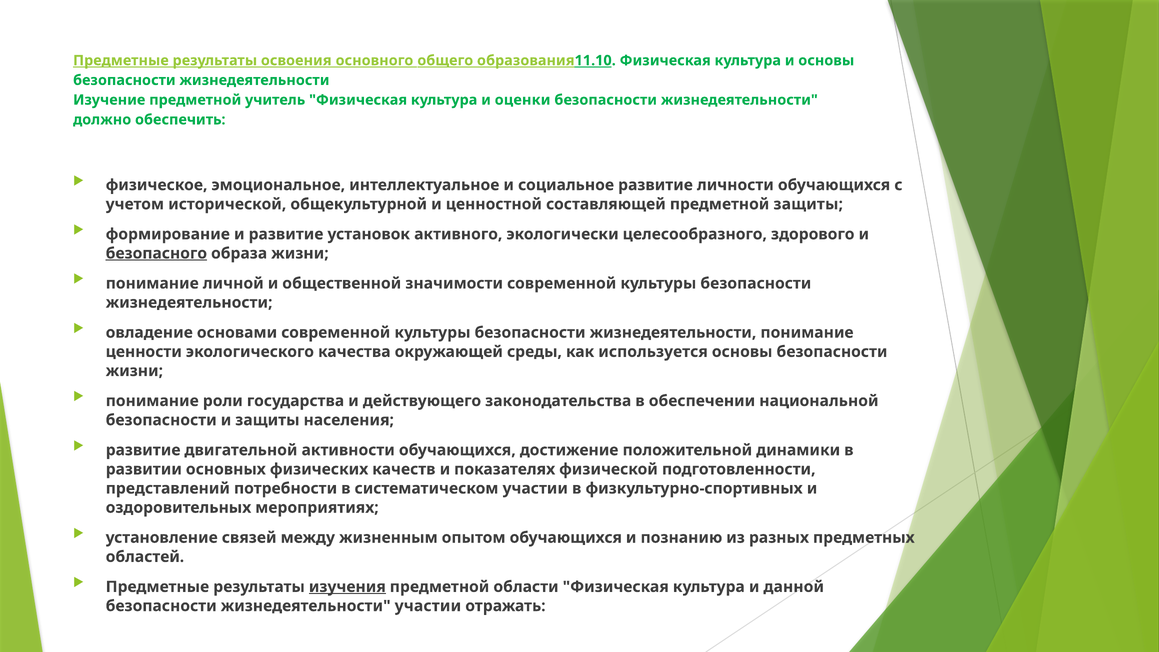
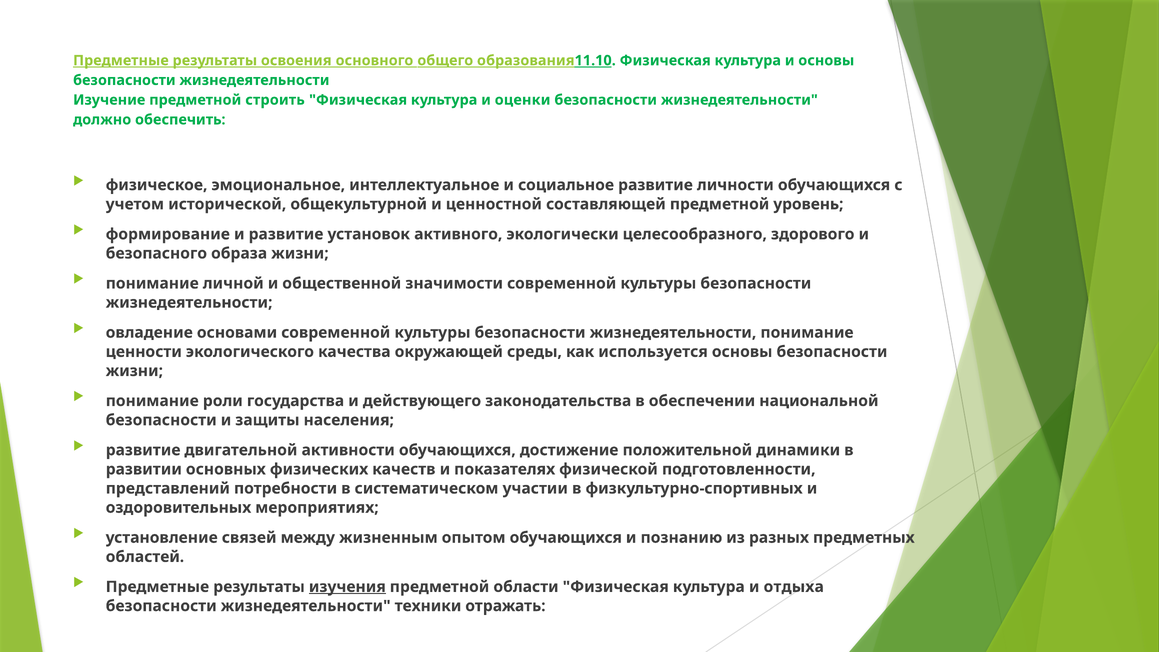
учитель: учитель -> строить (275, 100)
предметной защиты: защиты -> уровень (808, 204)
безопасного underline: present -> none (156, 253)
данной: данной -> отдыха (794, 587)
жизнедеятельности участии: участии -> техники (428, 606)
